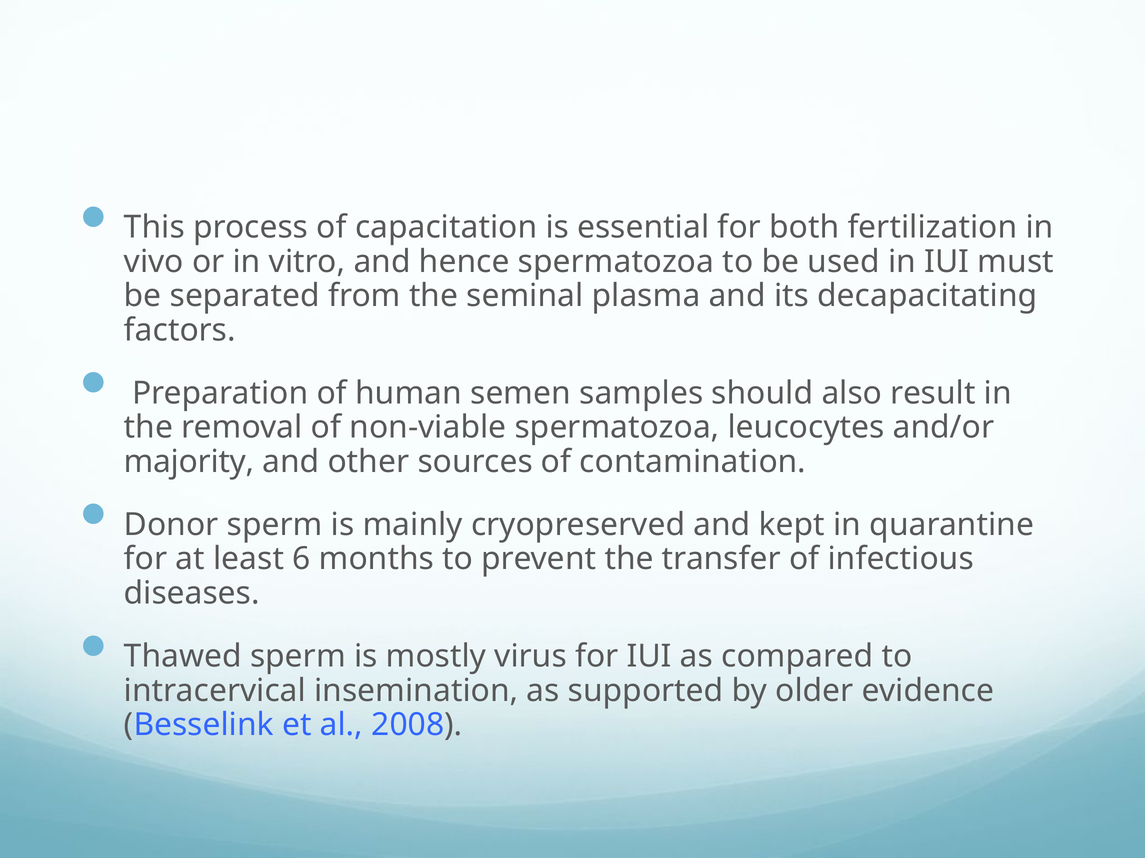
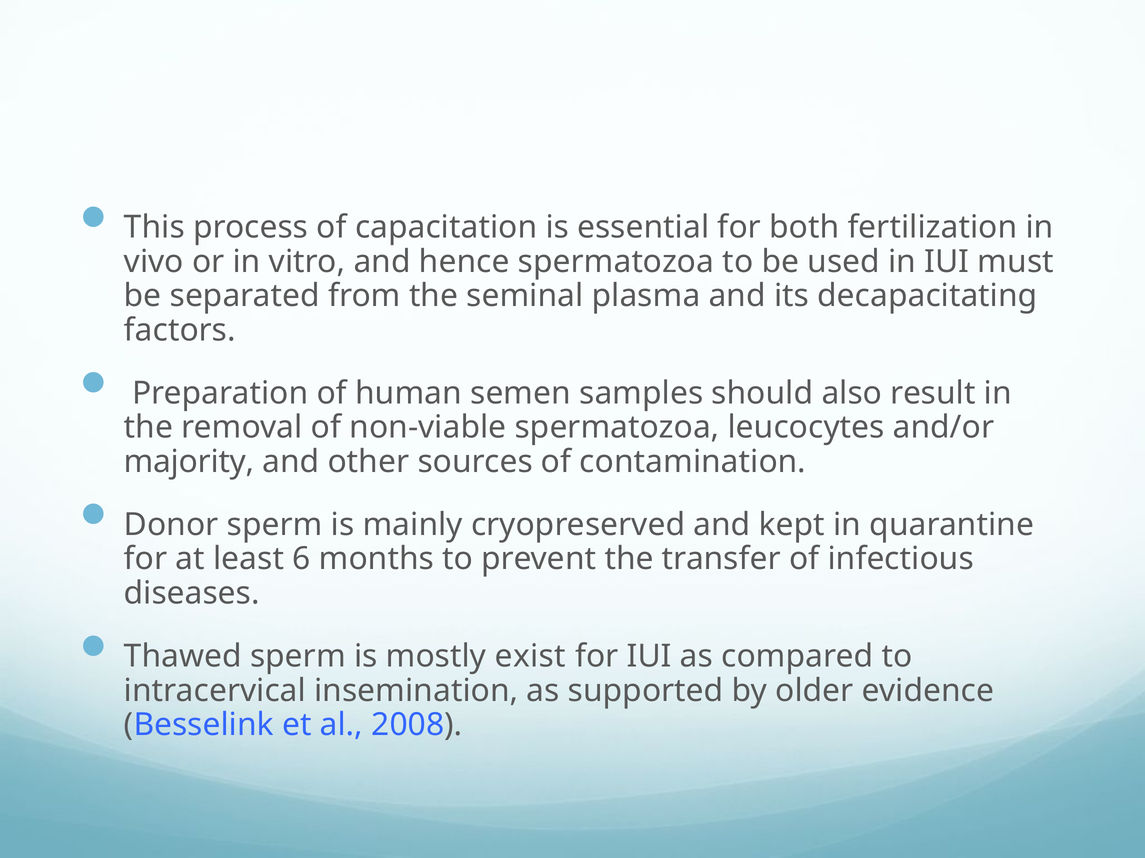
virus: virus -> exist (530, 657)
